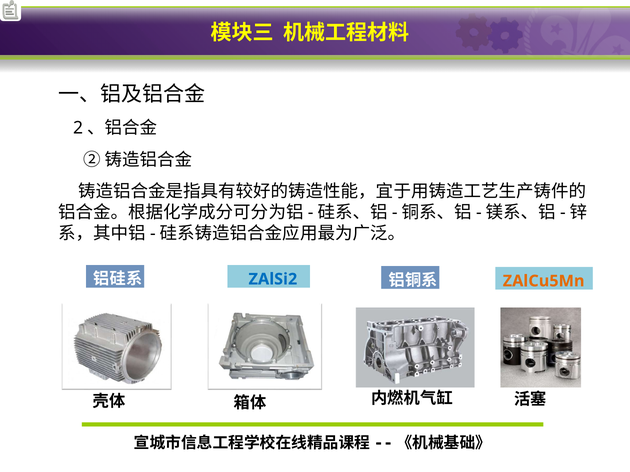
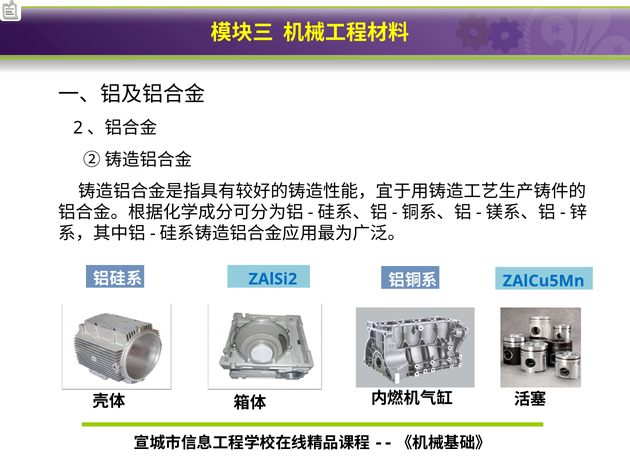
ZAlCu5Mn colour: orange -> blue (544, 281)
